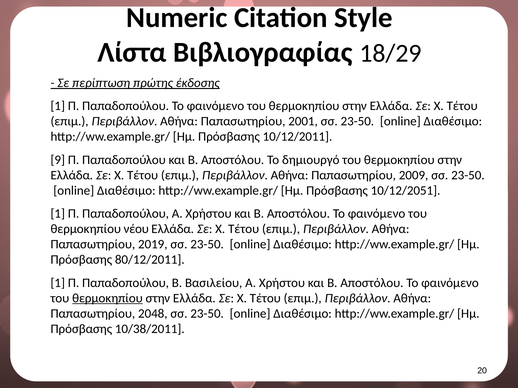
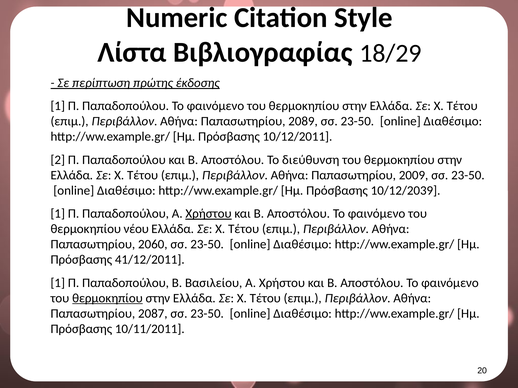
2001: 2001 -> 2089 (303, 121)
9: 9 -> 2 (58, 160)
δημιουργό: δημιουργό -> διεύθυνση (311, 160)
10/12/2051: 10/12/2051 -> 10/12/2039 (406, 191)
Χρήστου underline: none -> present (209, 214)
2019: 2019 -> 2060 (153, 245)
80/12/2011: 80/12/2011 -> 41/12/2011 (150, 260)
2048: 2048 -> 2087 (153, 314)
10/38/2011: 10/38/2011 -> 10/11/2011 (150, 329)
